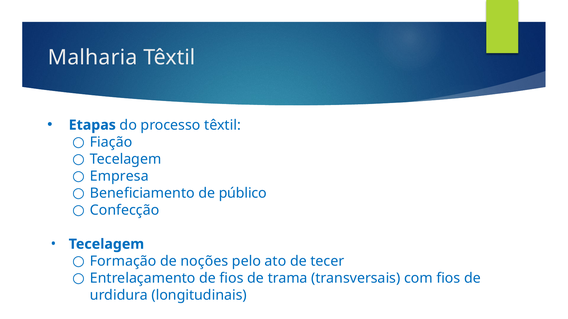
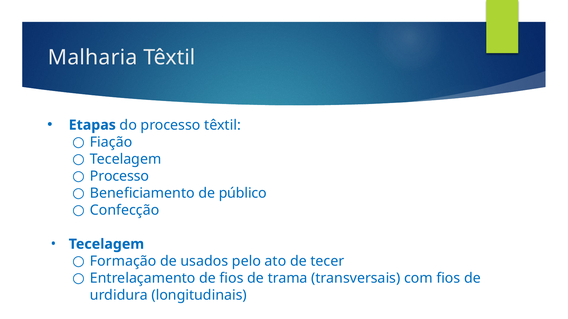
Empresa: Empresa -> Processo (119, 176)
noções: noções -> usados (204, 262)
